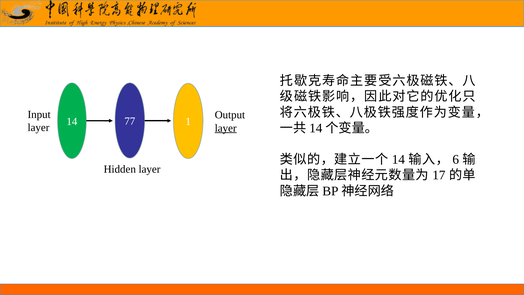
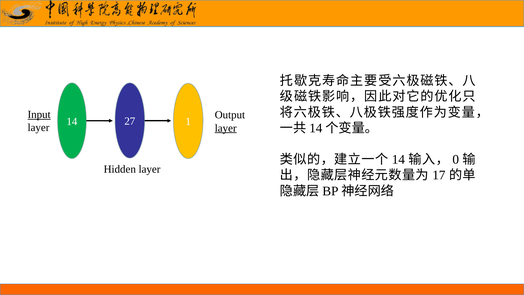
Input underline: none -> present (39, 114)
77: 77 -> 27 (130, 121)
6: 6 -> 0 (456, 159)
